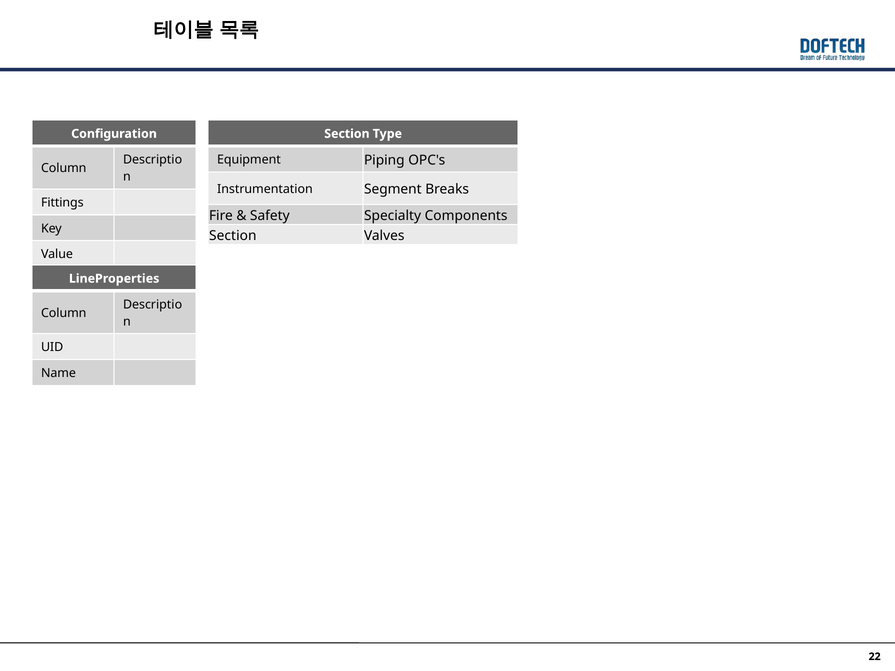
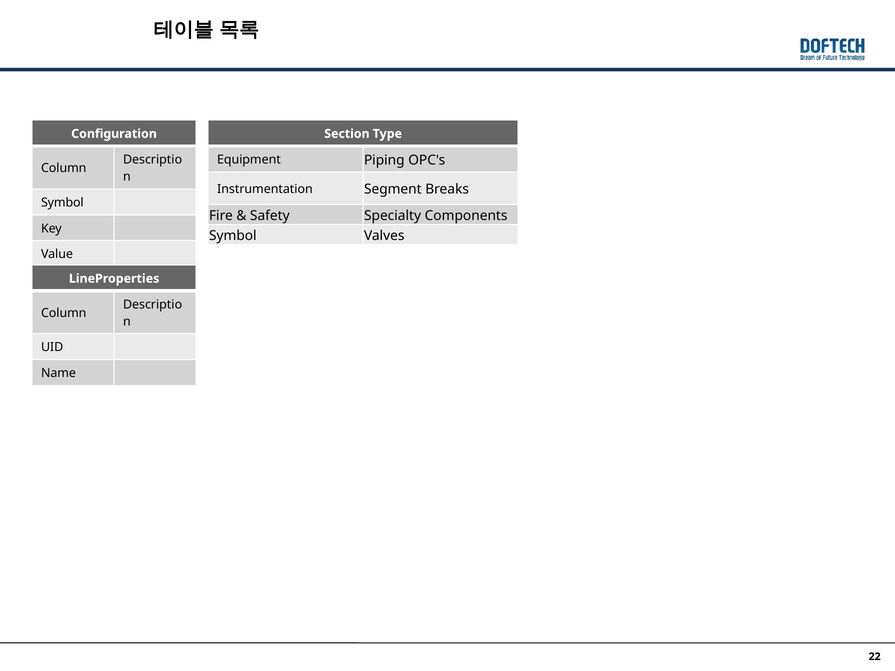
Fittings: Fittings -> Symbol (62, 203)
Section: Section -> Symbol (233, 236)
